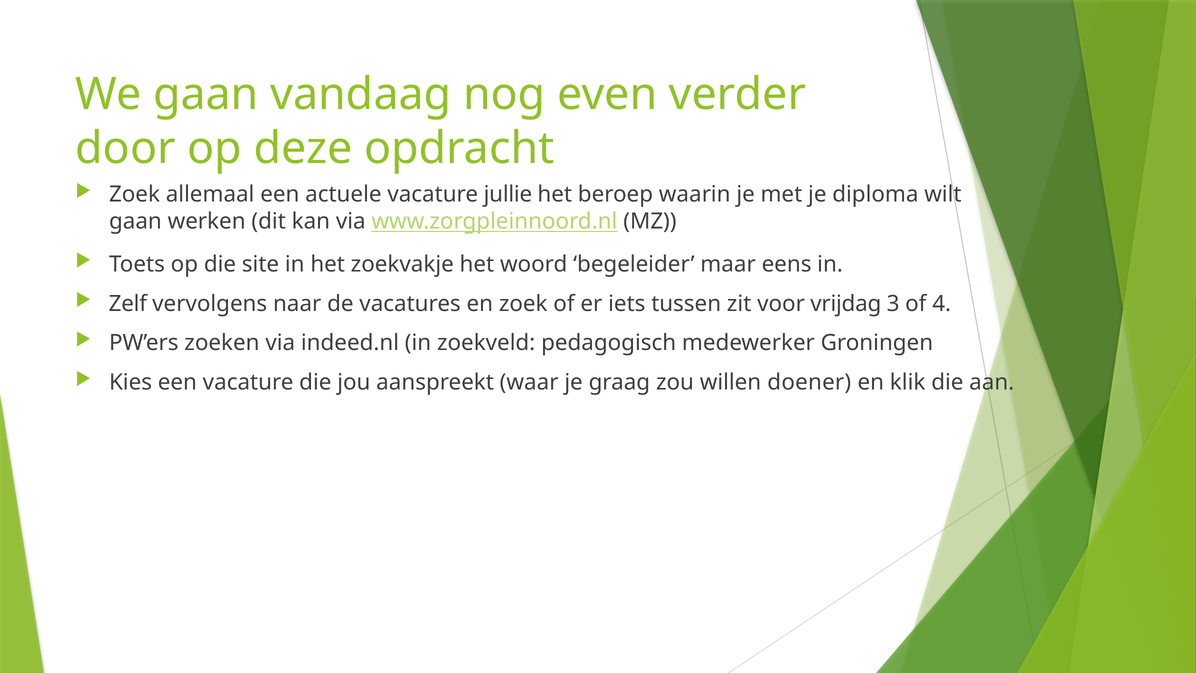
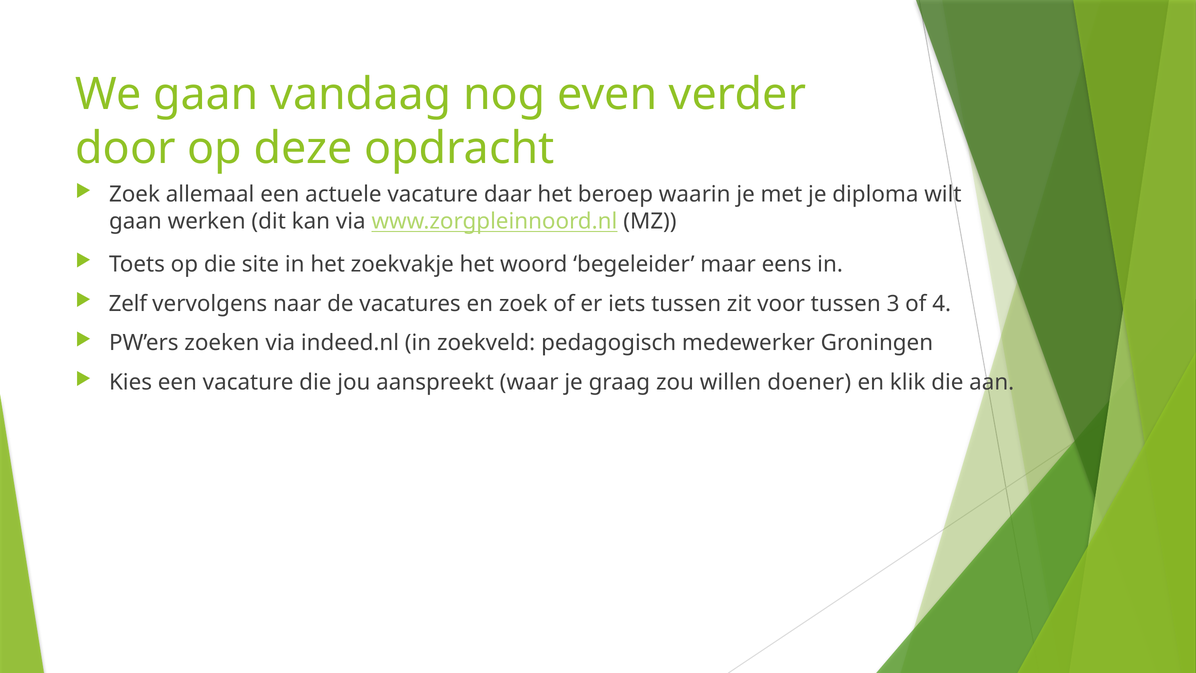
jullie: jullie -> daar (508, 194)
voor vrijdag: vrijdag -> tussen (846, 304)
